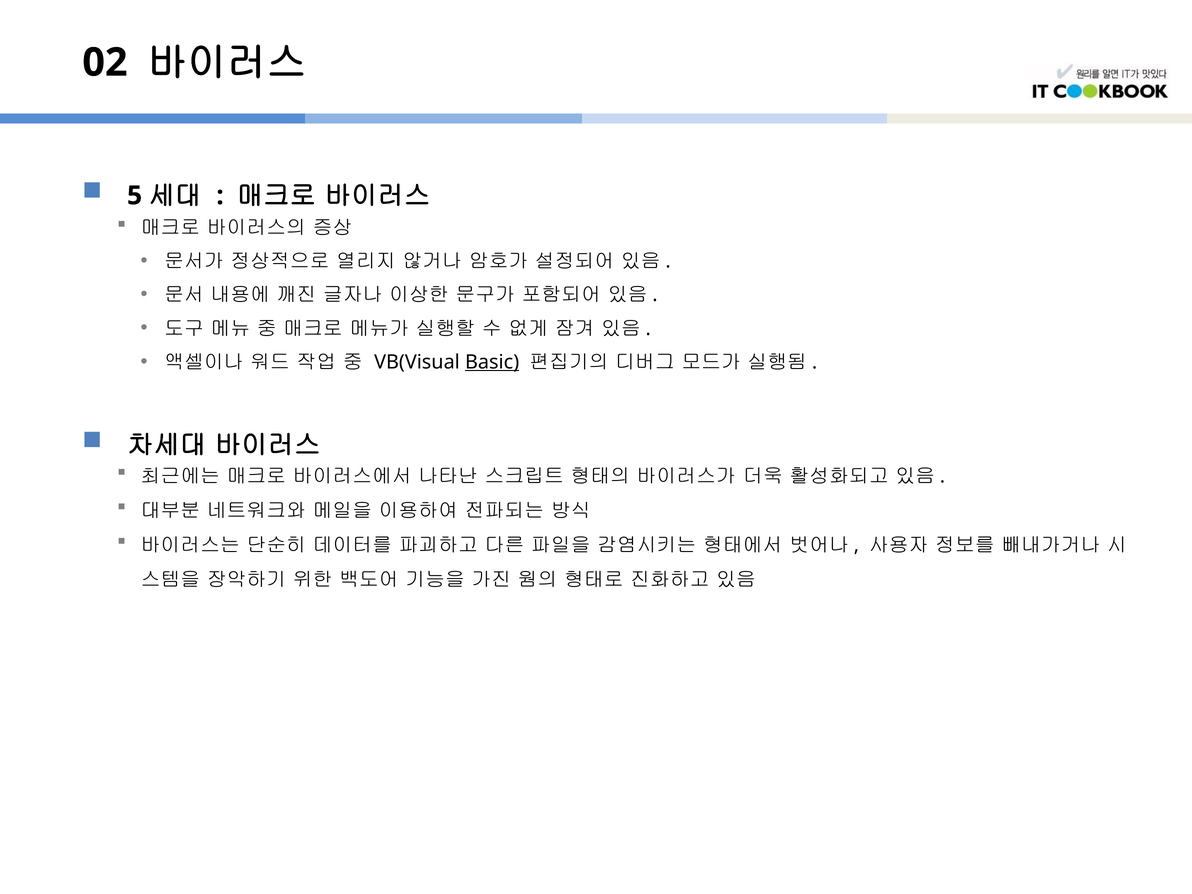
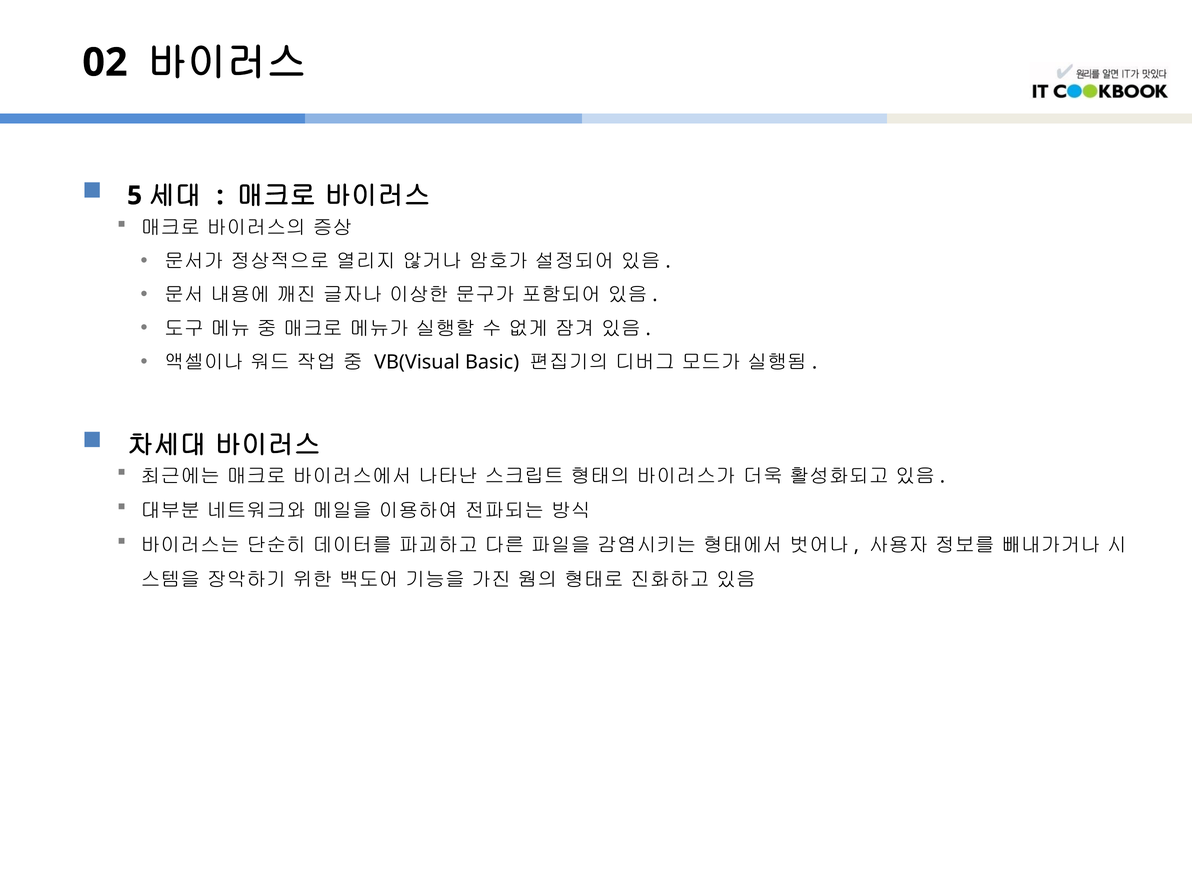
Basic underline: present -> none (492, 362)
